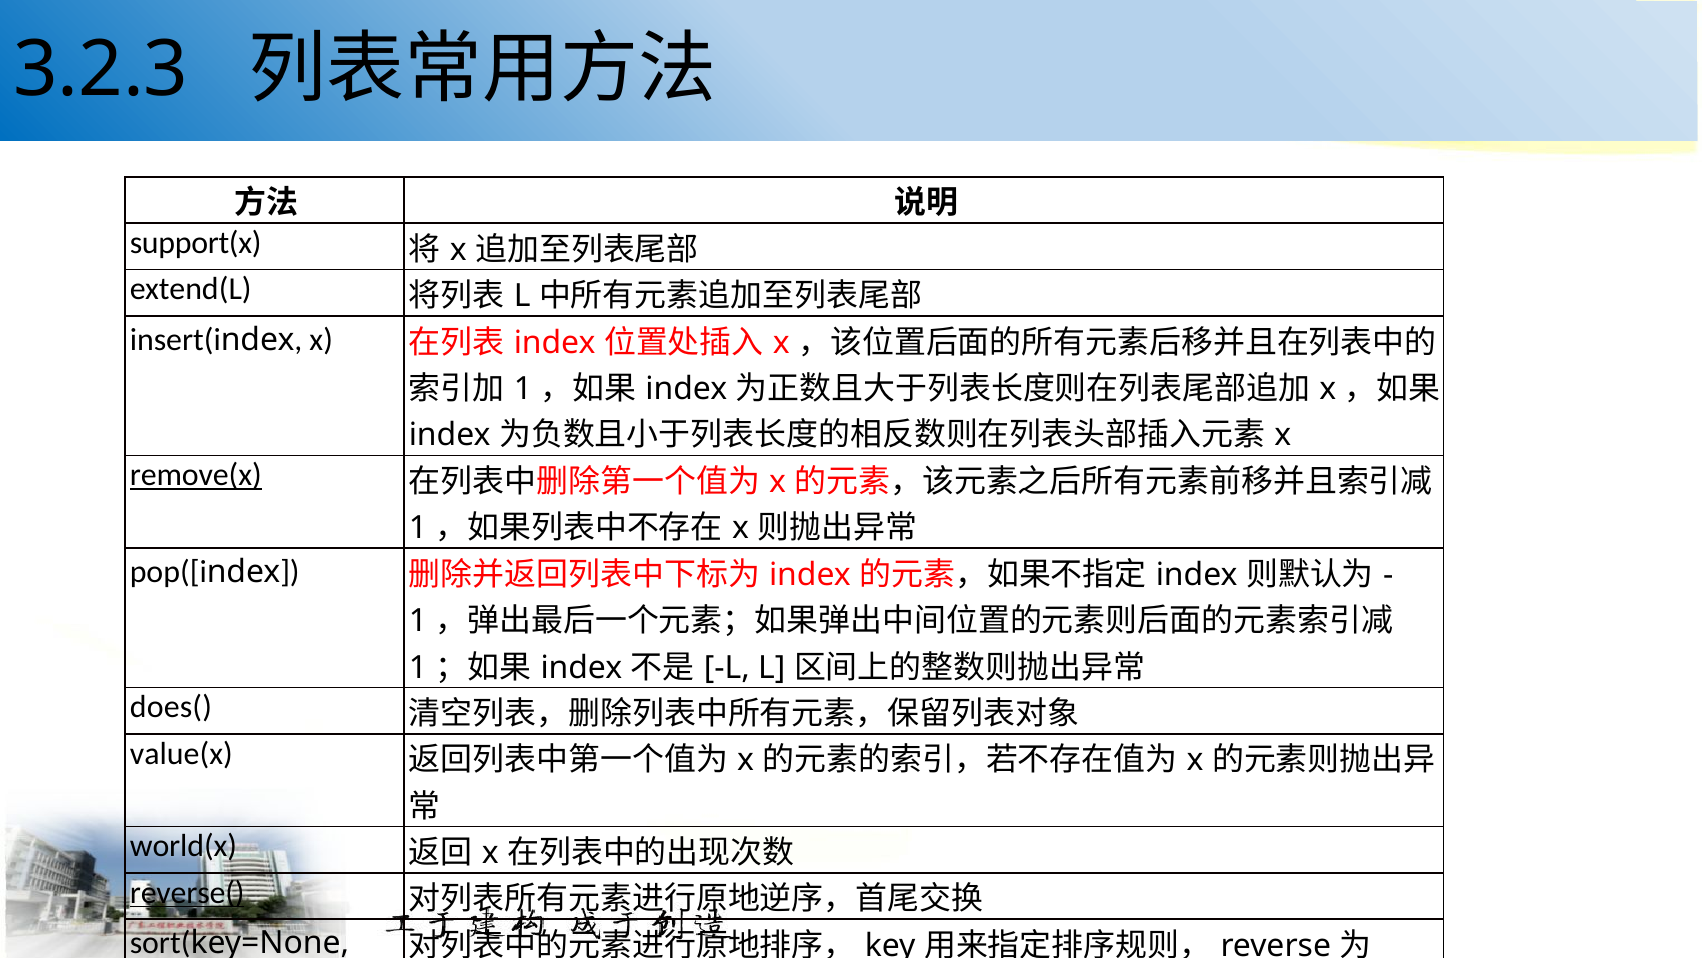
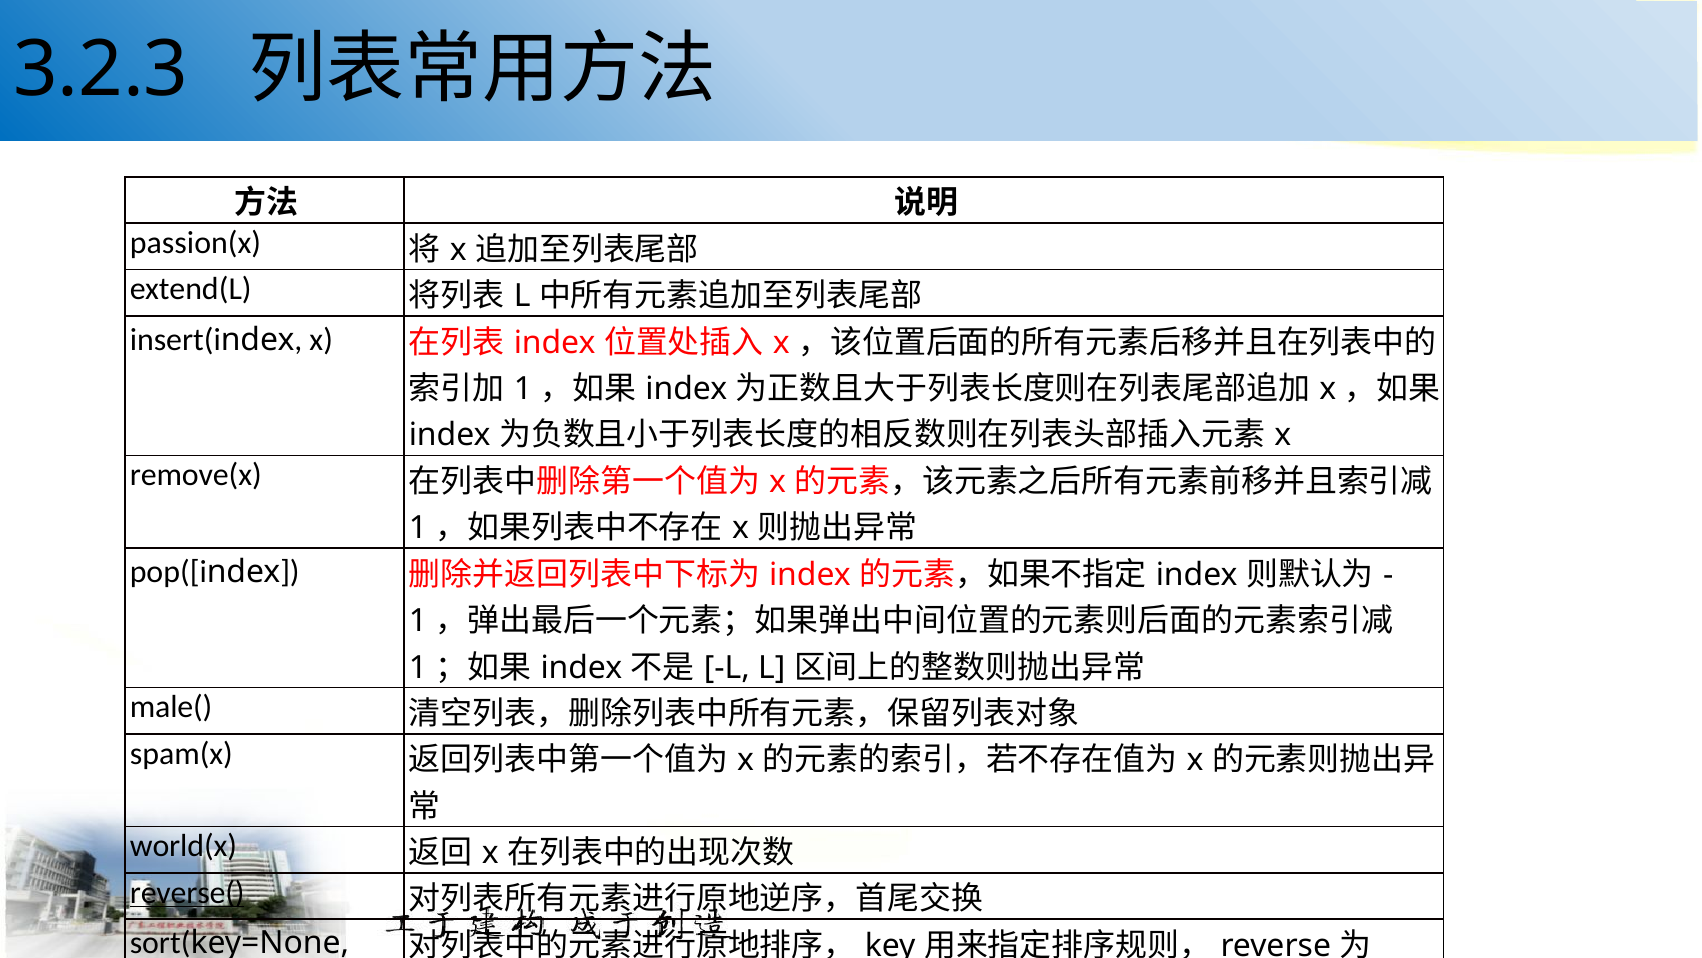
support(x: support(x -> passion(x (195, 243)
remove(x underline: present -> none (196, 475)
does(: does( -> male( (171, 707)
value(x: value(x -> spam(x (181, 753)
